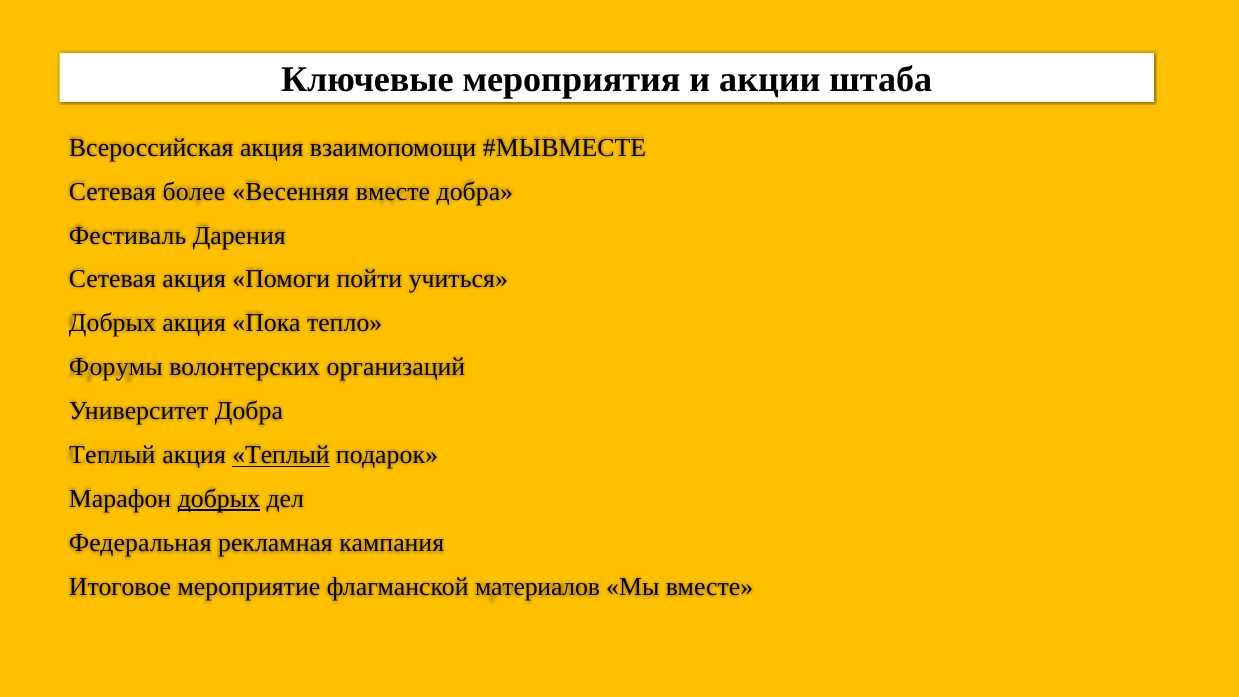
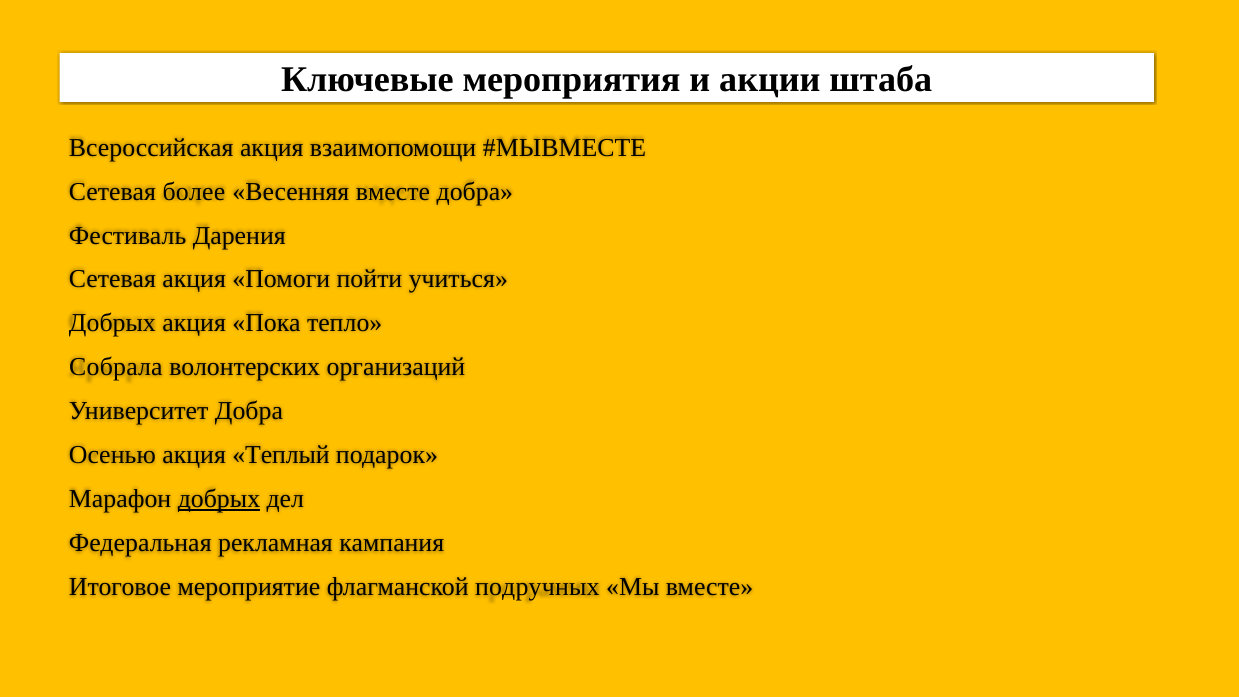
Форумы: Форумы -> Собрала (116, 367)
Теплый: Теплый -> Осенью (112, 455)
Теплый underline: present -> none (281, 455)
материалов: материалов -> подручных (537, 587)
